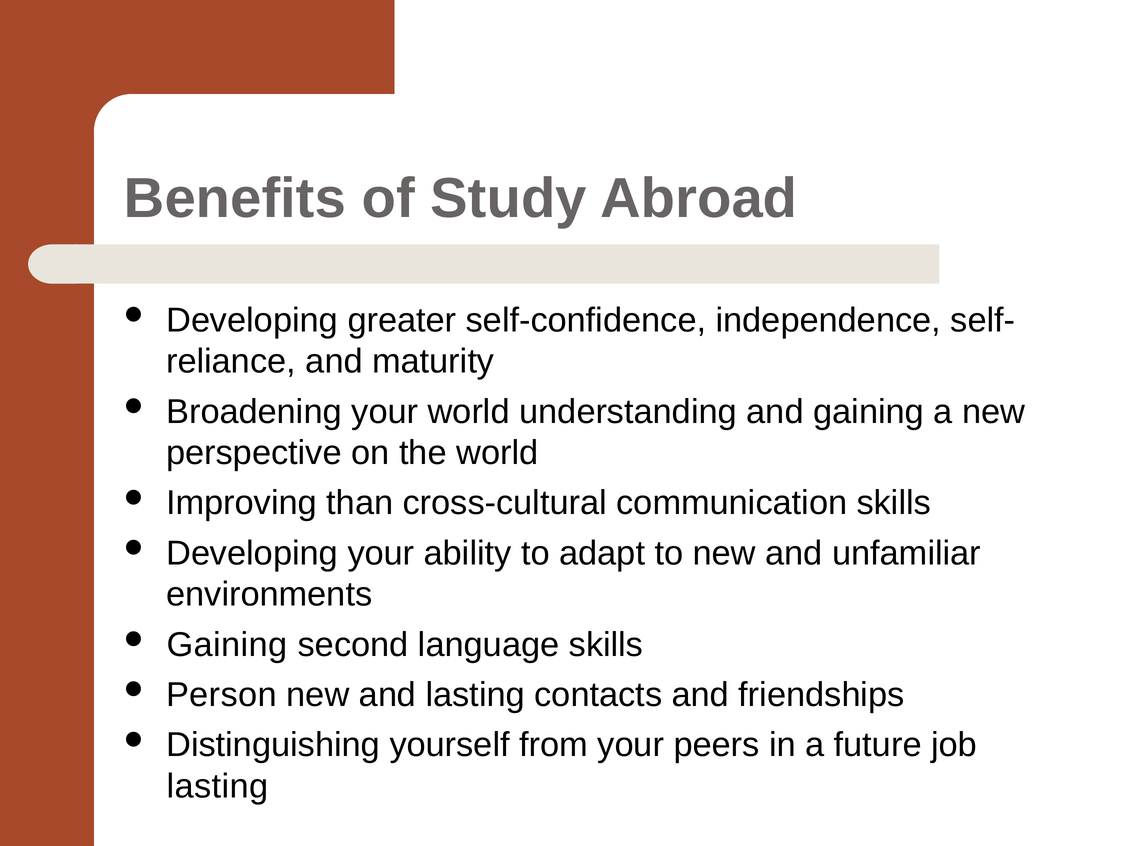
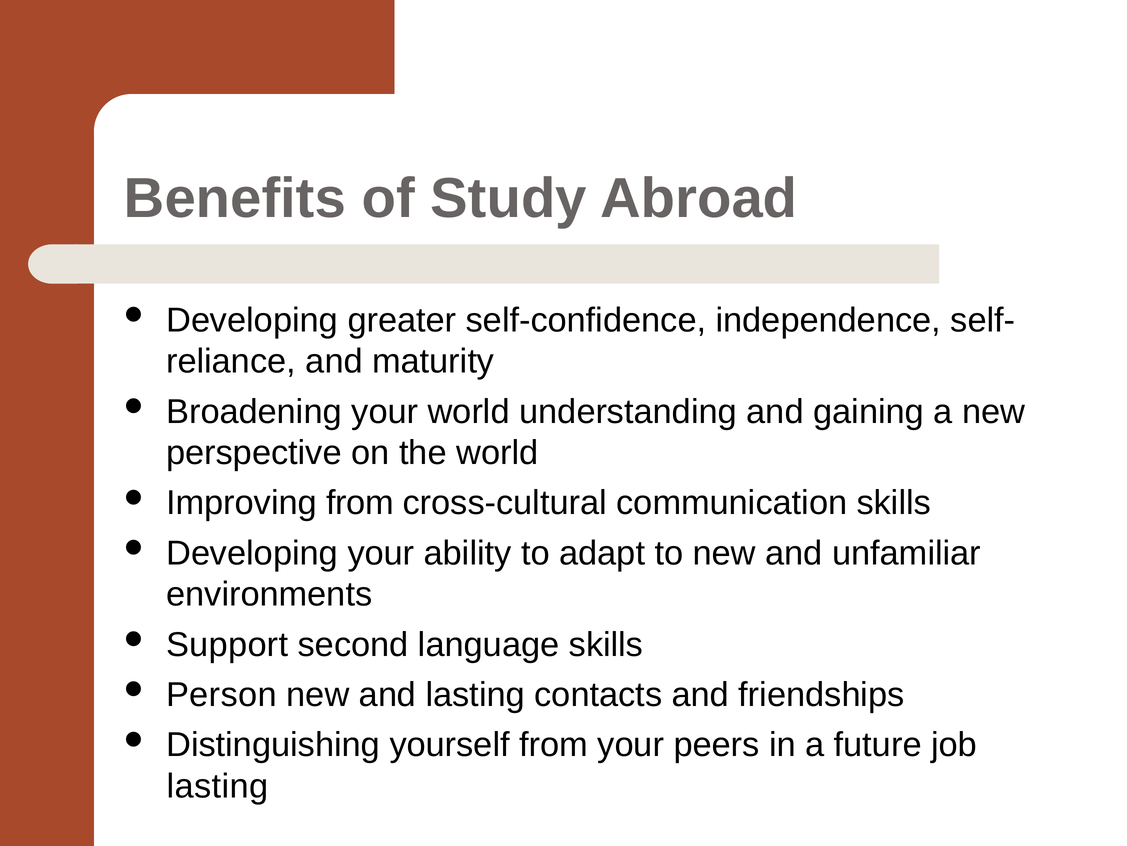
Improving than: than -> from (360, 503)
Gaining: Gaining -> Support (227, 644)
